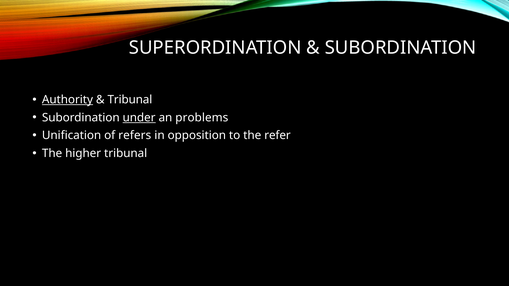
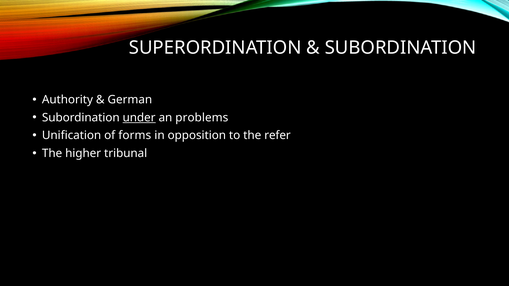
Authority underline: present -> none (67, 100)
Tribunal: Tribunal -> German (130, 100)
refers: refers -> forms (135, 136)
